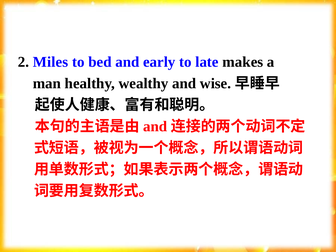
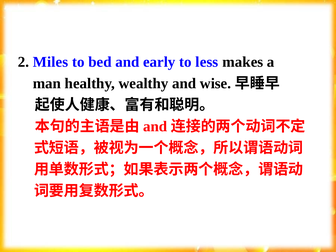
late: late -> less (207, 62)
